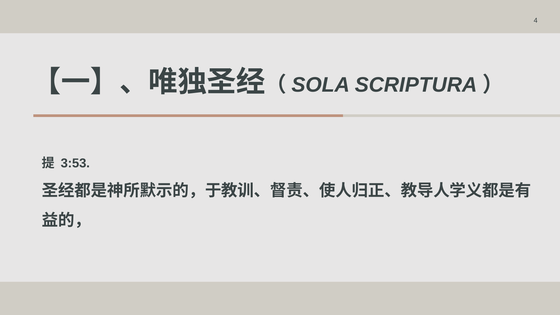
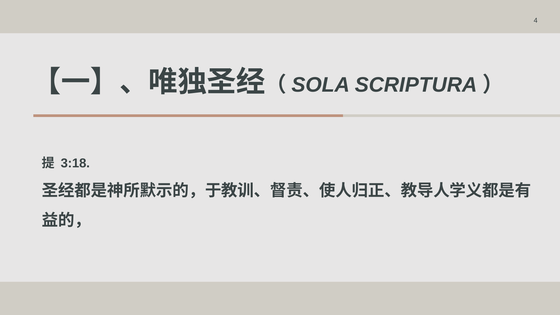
3:53: 3:53 -> 3:18 (75, 163)
